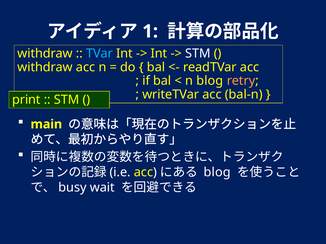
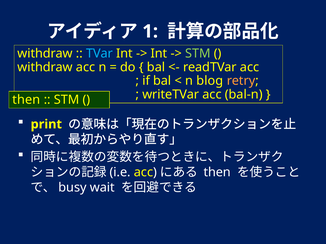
STM colour: white -> light green (198, 54)
print: print -> then (26, 100)
main: main -> print (46, 124)
blog: blog -> then (217, 173)
